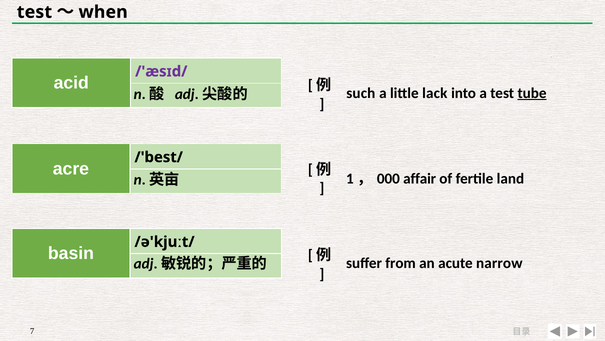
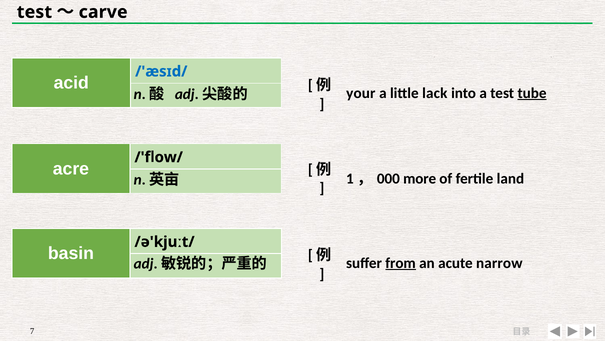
when: when -> carve (103, 12)
/'æsɪd/ colour: purple -> blue (161, 71)
such: such -> your (361, 93)
/'best/: /'best/ -> /'flow/ (159, 157)
affair: affair -> more (420, 178)
from underline: none -> present (401, 263)
